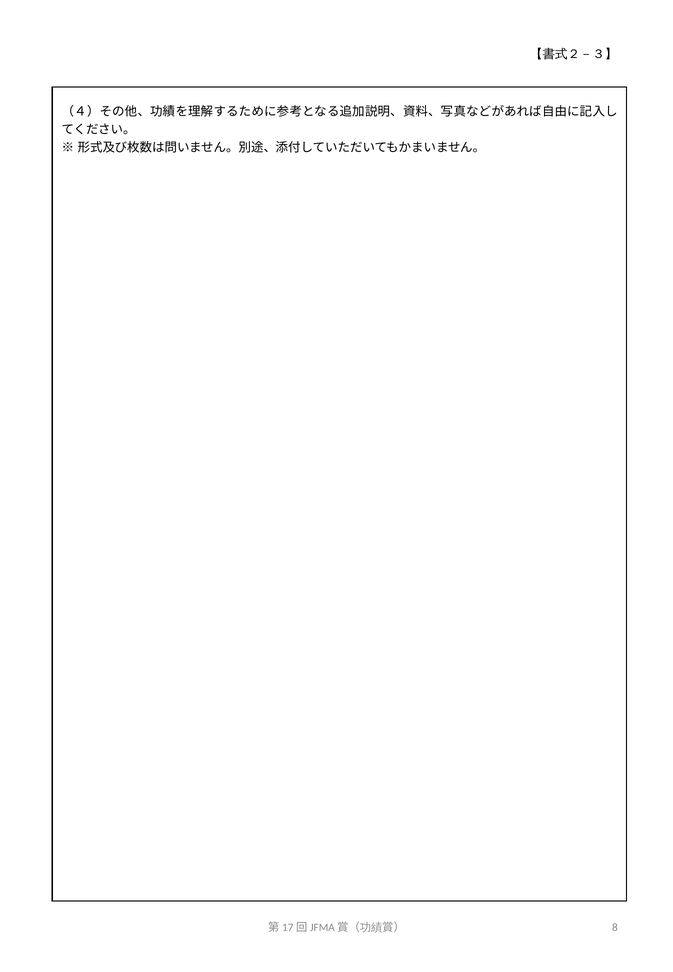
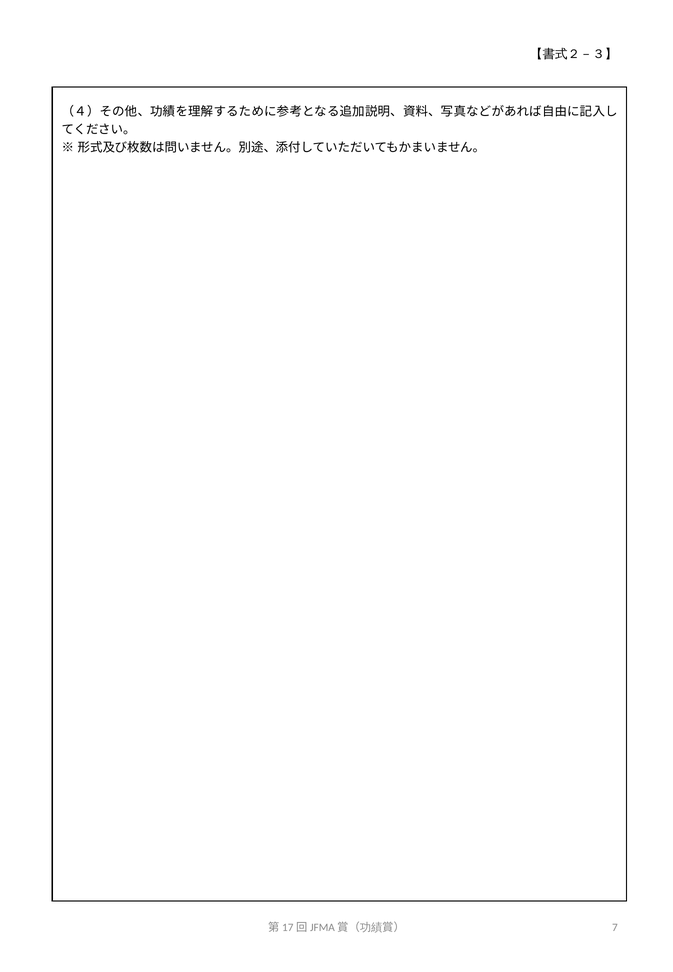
8: 8 -> 7 (615, 928)
